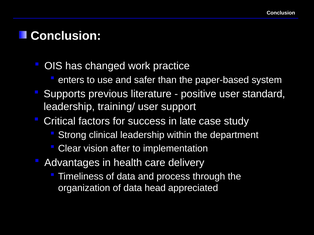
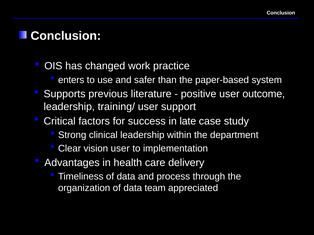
standard: standard -> outcome (264, 94)
vision after: after -> user (120, 149)
head: head -> team (155, 188)
